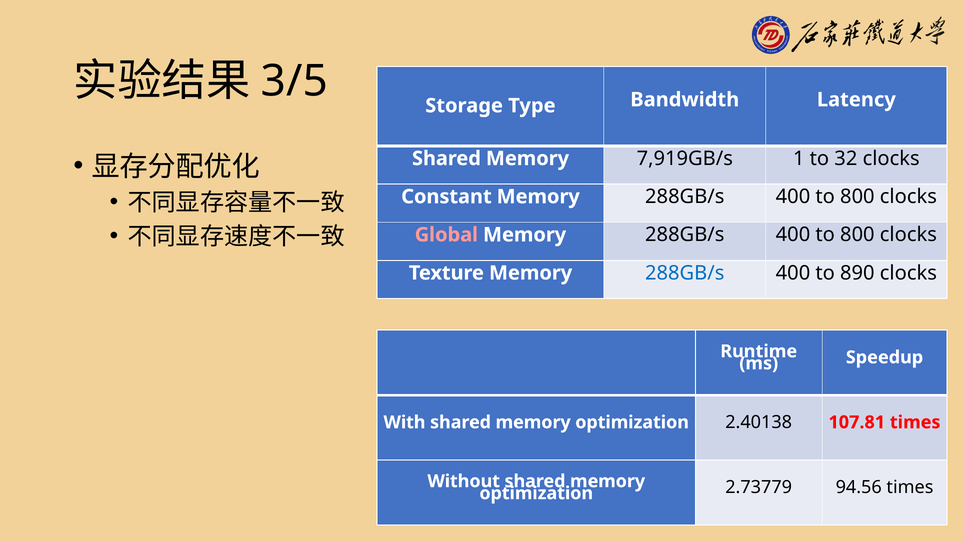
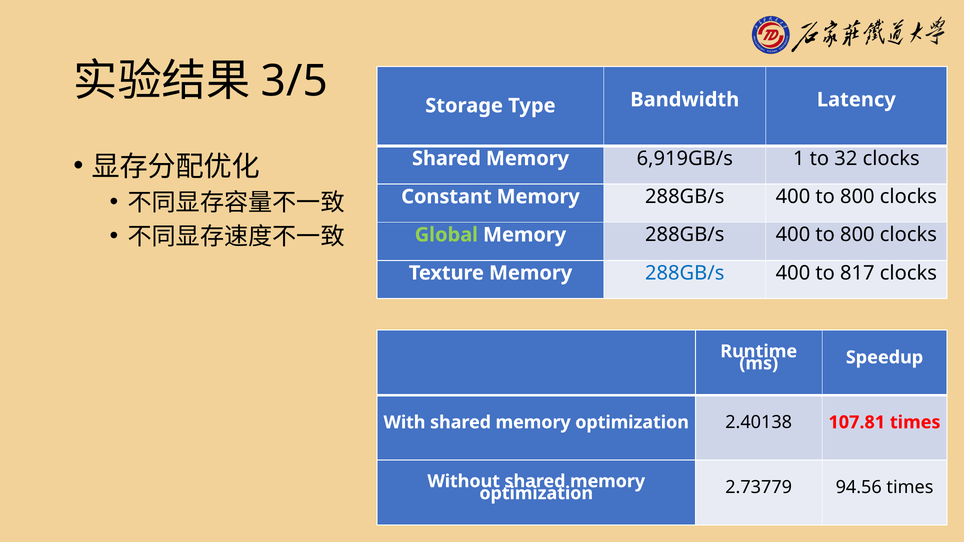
7,919GB/s: 7,919GB/s -> 6,919GB/s (685, 159)
Global colour: pink -> light green (446, 235)
890: 890 -> 817 (857, 273)
